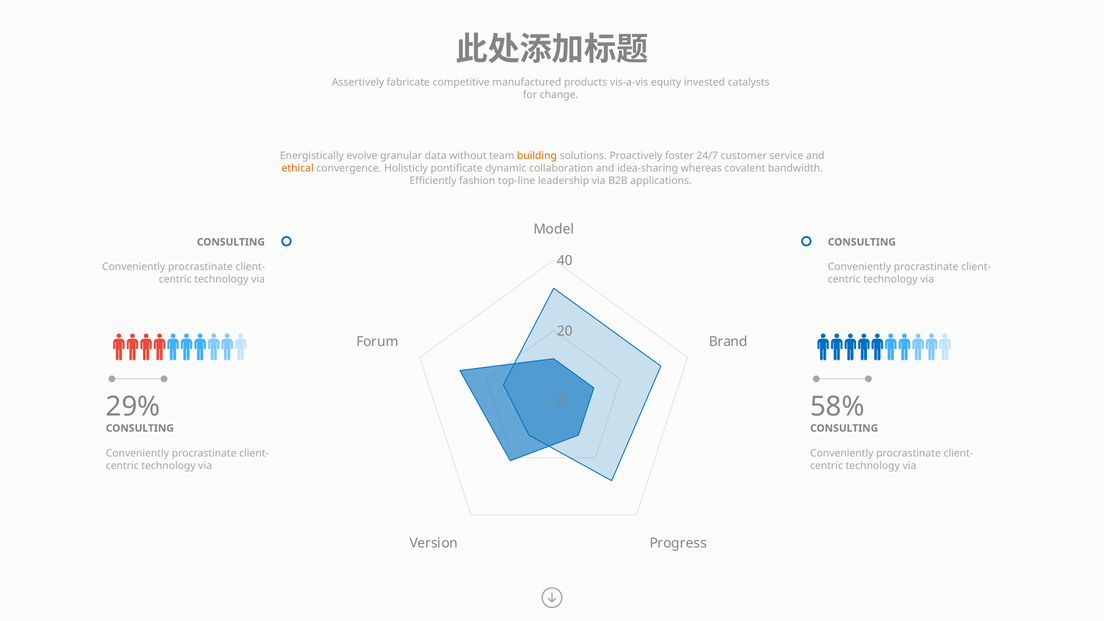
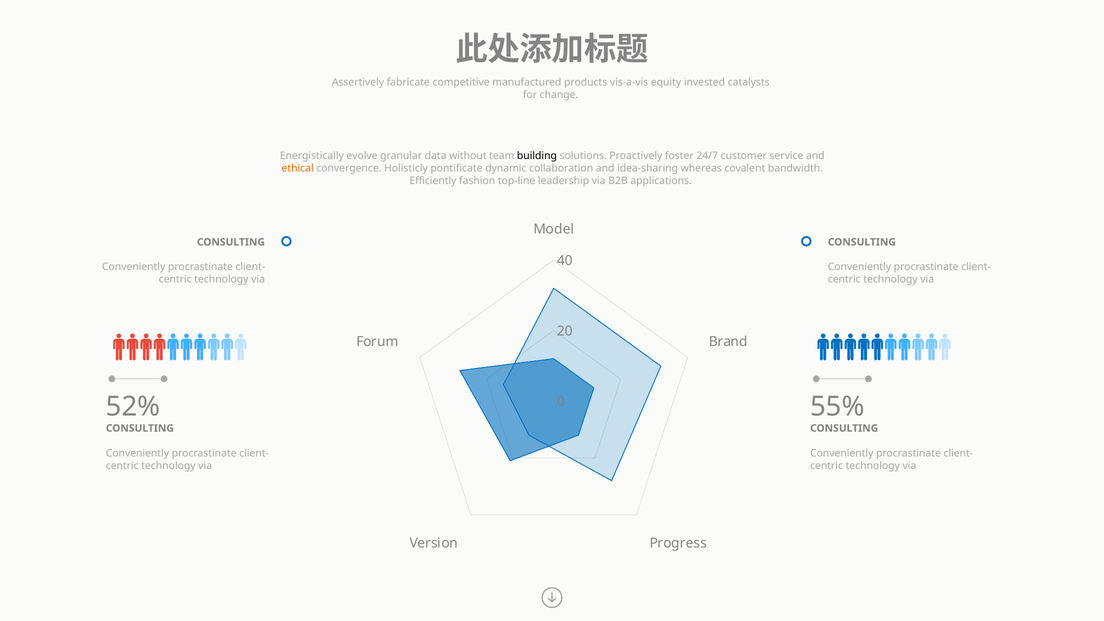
building colour: orange -> black (537, 156)
29%: 29% -> 52% (133, 407)
58%: 58% -> 55% (837, 407)
